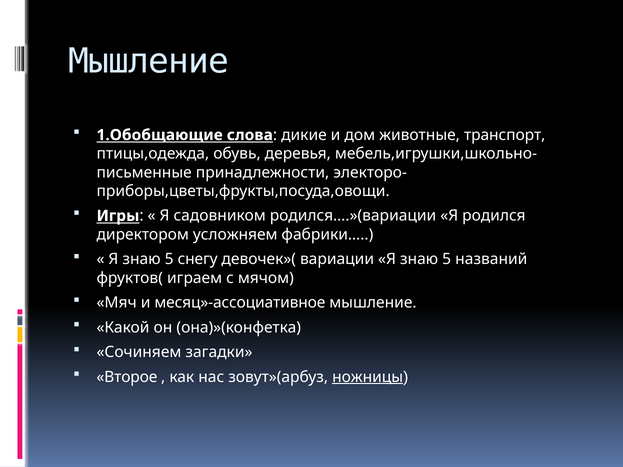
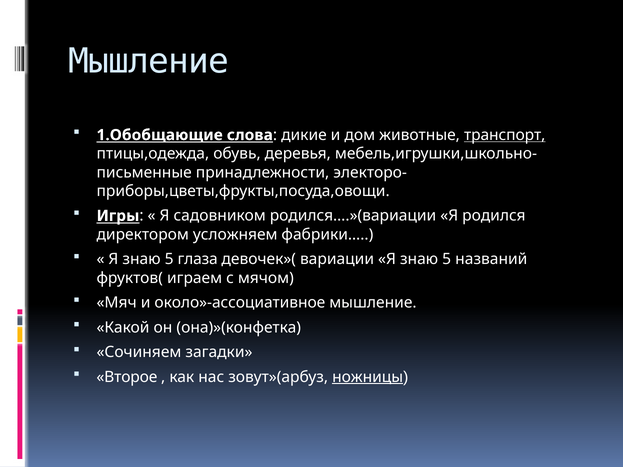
транспорт underline: none -> present (505, 135)
снегу: снегу -> глаза (198, 259)
месяц»-ассоциативное: месяц»-ассоциативное -> около»-ассоциативное (240, 303)
